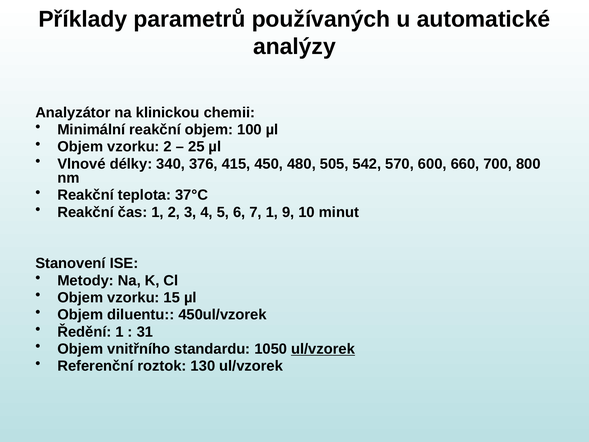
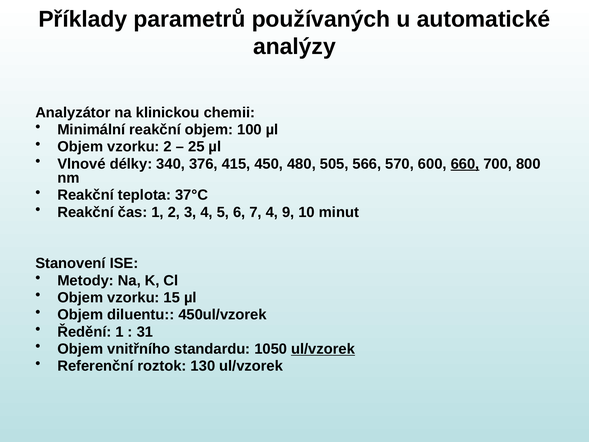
542: 542 -> 566 (367, 164)
660 underline: none -> present (465, 164)
7 1: 1 -> 4 (272, 212)
